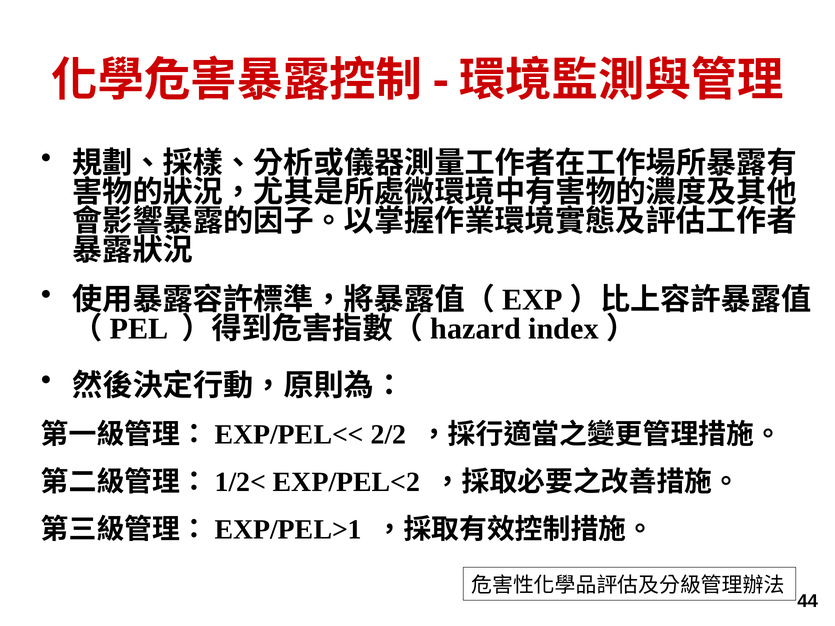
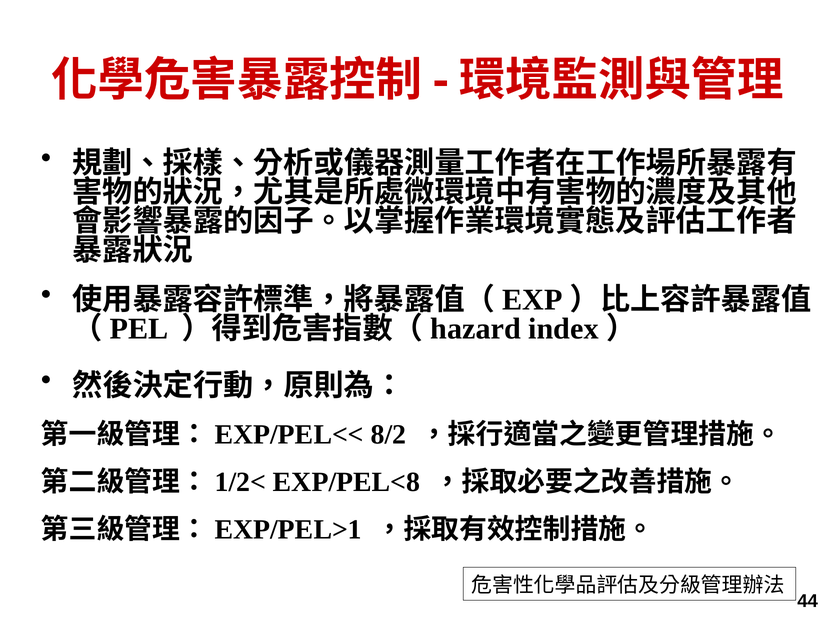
2/2: 2/2 -> 8/2 (388, 435)
EXP/PEL<2: EXP/PEL<2 -> EXP/PEL<8 (347, 482)
